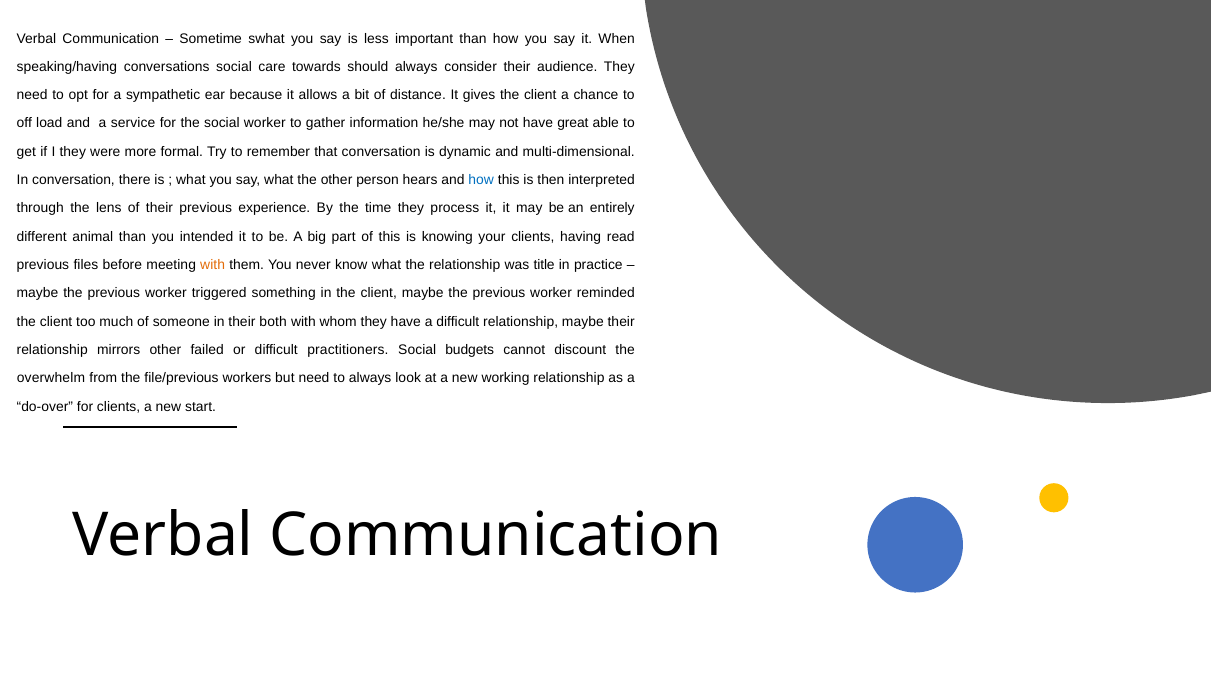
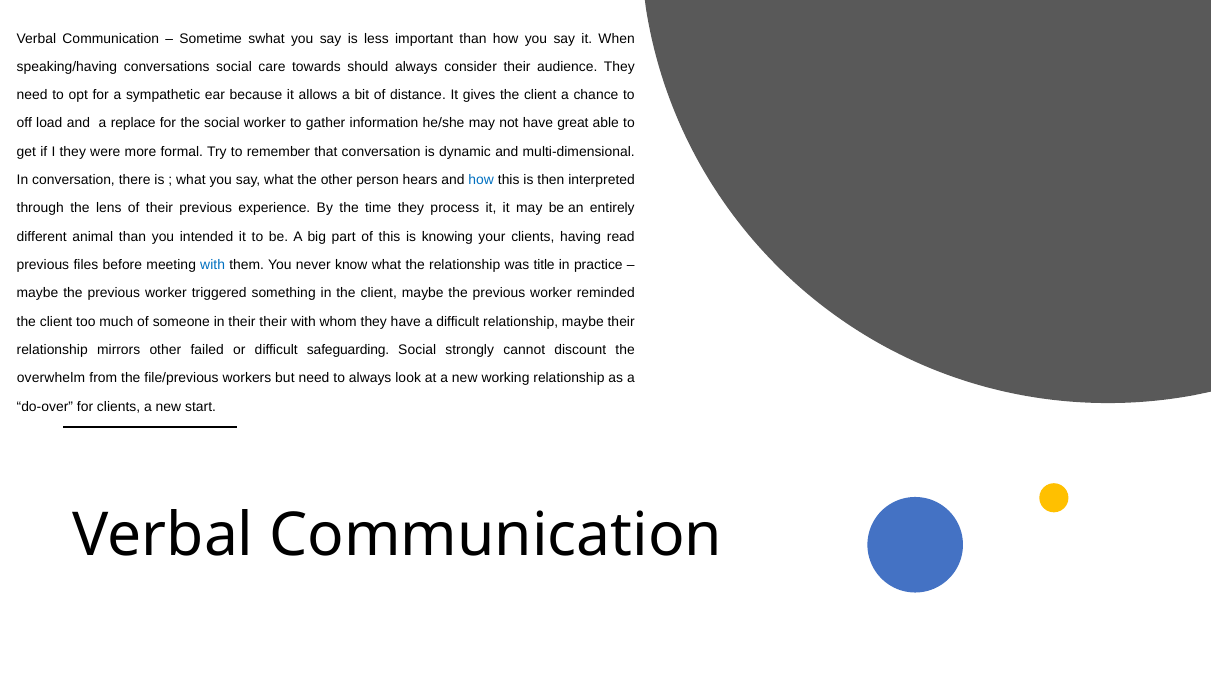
service: service -> replace (133, 123)
with colour: orange -> blue (213, 265)
their both: both -> their (273, 322)
practitioners: practitioners -> safeguarding (348, 350)
budgets: budgets -> strongly (470, 350)
